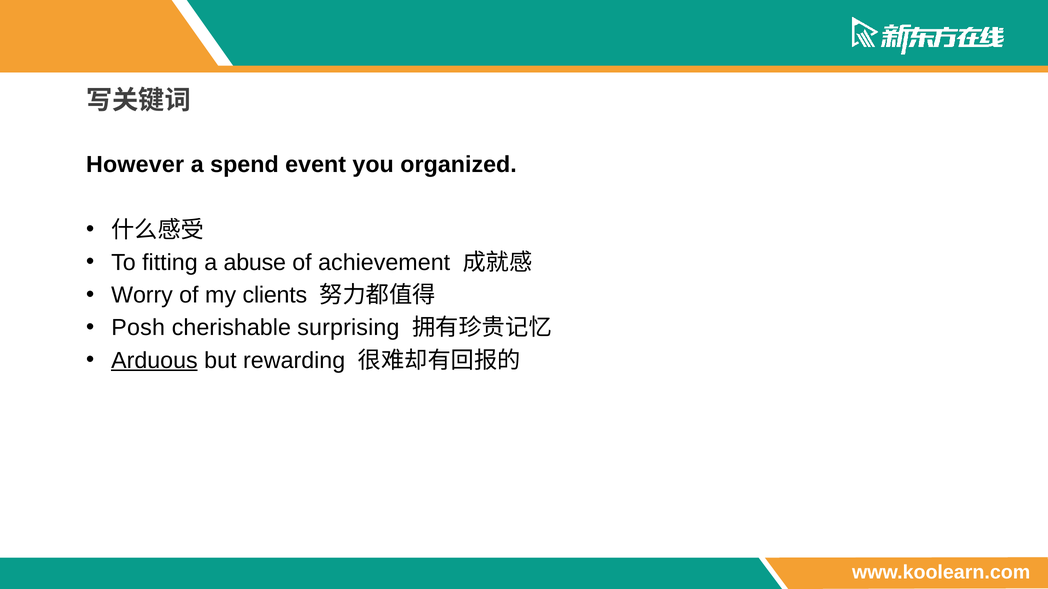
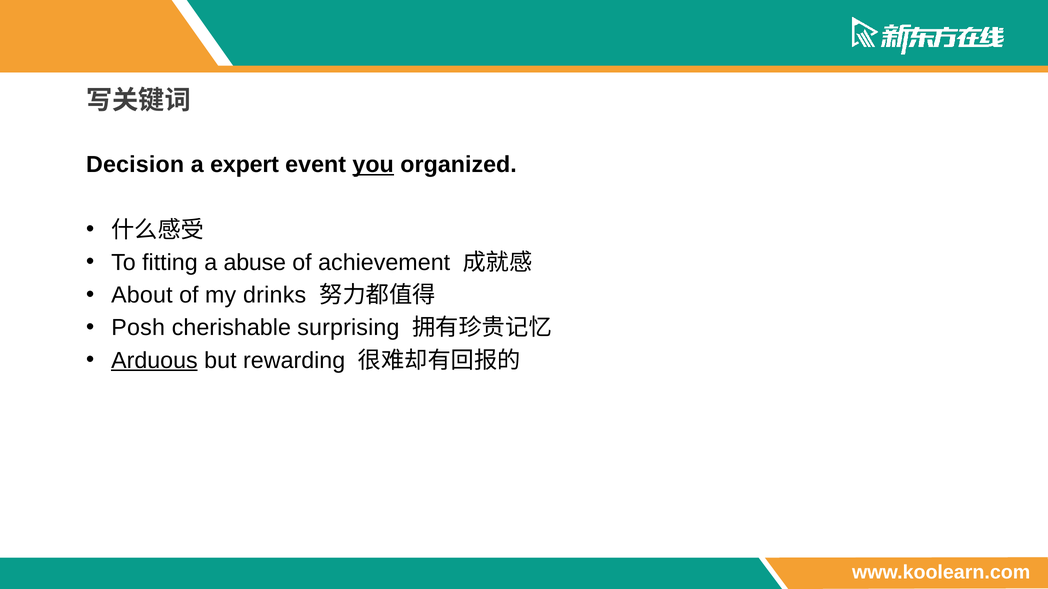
However: However -> Decision (135, 165)
spend: spend -> expert (245, 165)
you underline: none -> present (373, 165)
Worry: Worry -> About (142, 295)
clients: clients -> drinks (275, 295)
